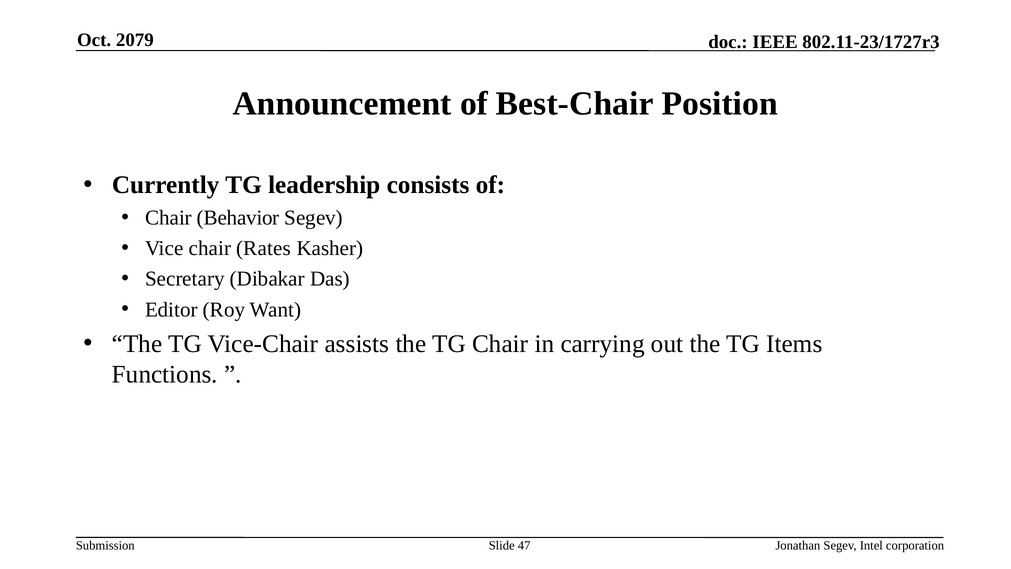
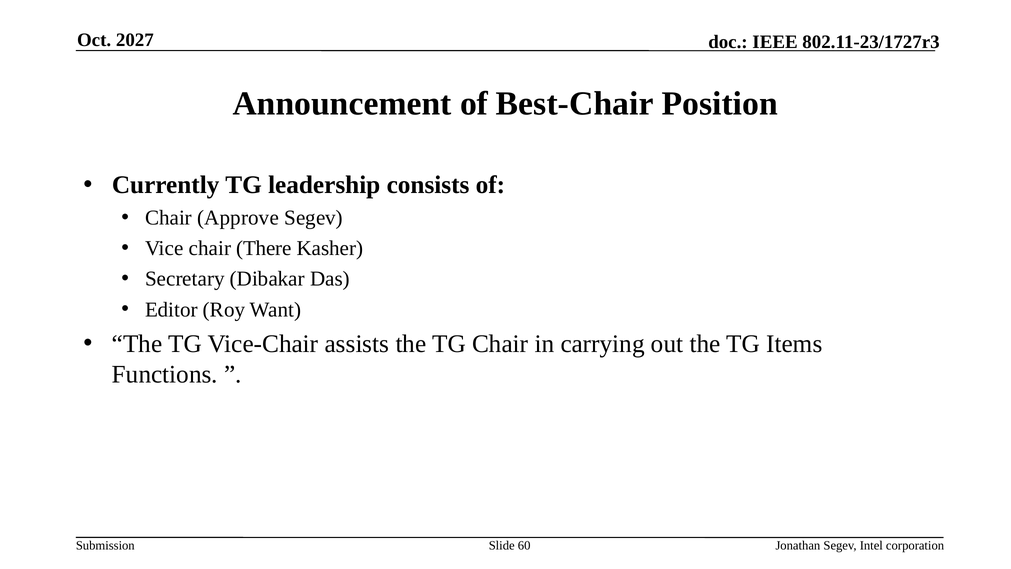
2079: 2079 -> 2027 (135, 40)
Behavior: Behavior -> Approve (238, 218)
Rates: Rates -> There (264, 248)
47: 47 -> 60 (524, 545)
